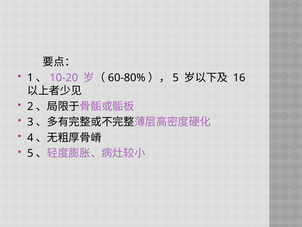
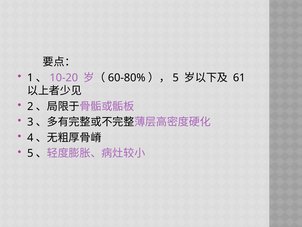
16: 16 -> 61 (239, 78)
